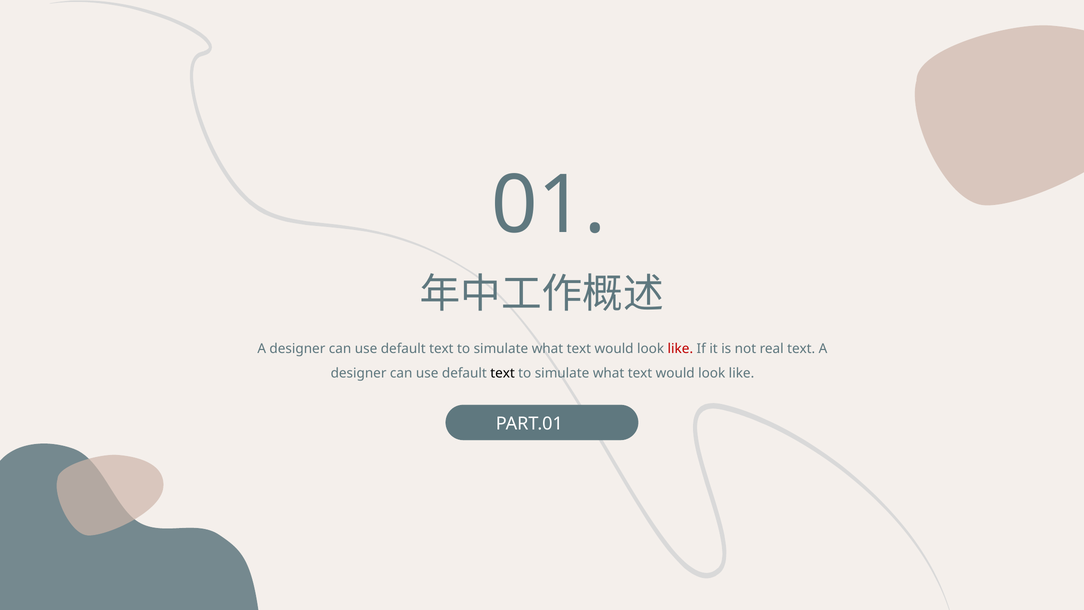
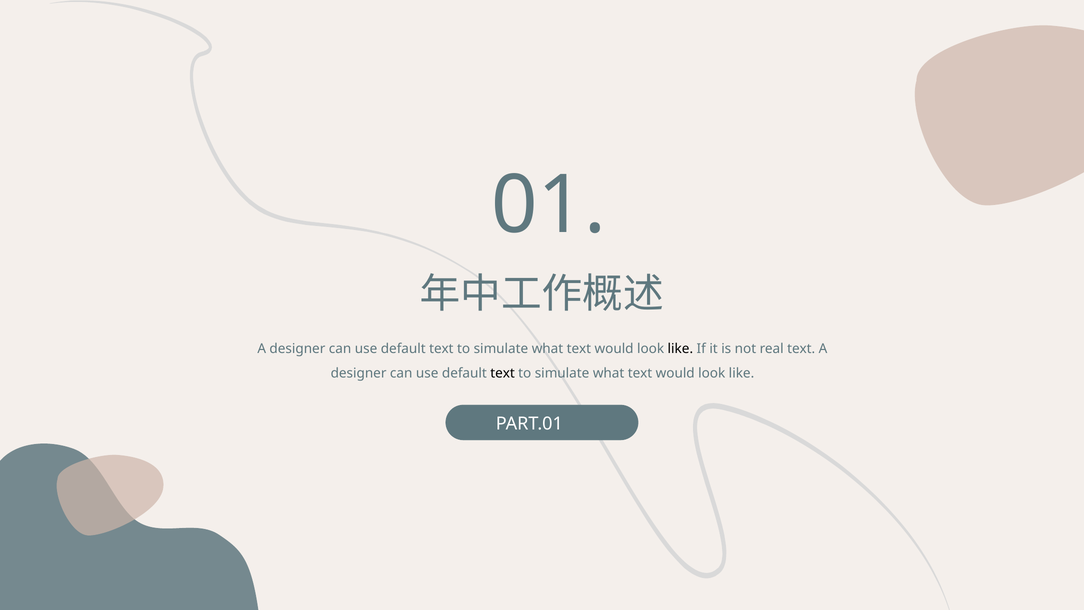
like colour: red -> black (680, 349)
